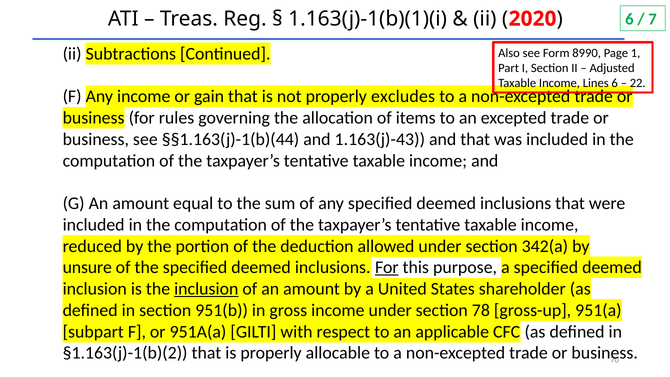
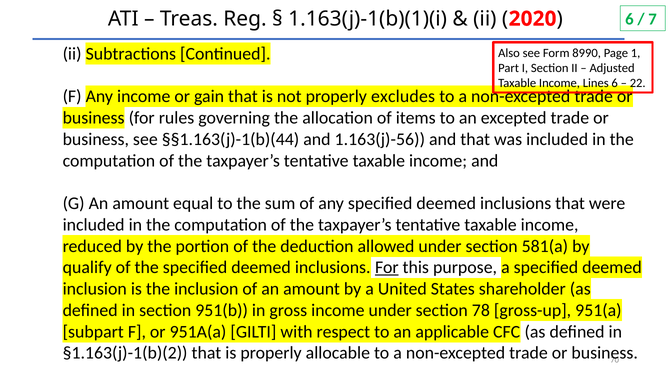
1.163(j)-43: 1.163(j)-43 -> 1.163(j)-56 (380, 139)
342(a: 342(a -> 581(a (545, 246)
unsure: unsure -> qualify (87, 267)
inclusion underline: present -> none (206, 289)
